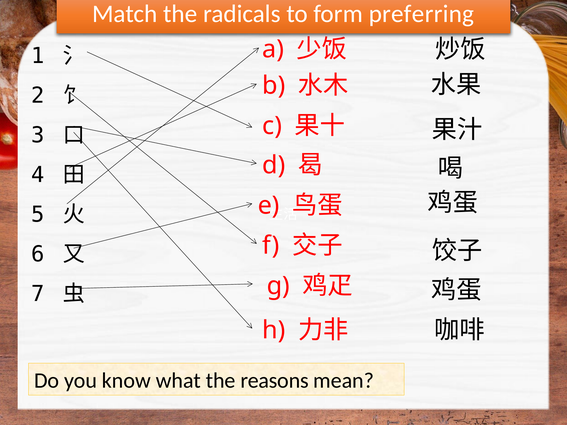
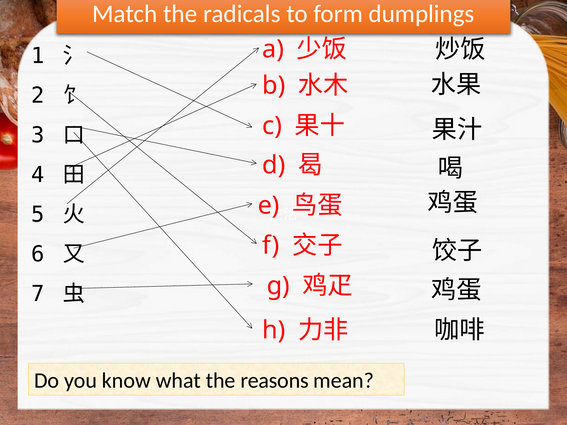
preferring: preferring -> dumplings (422, 14)
